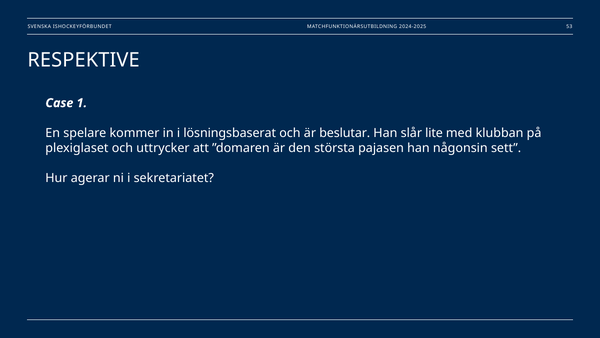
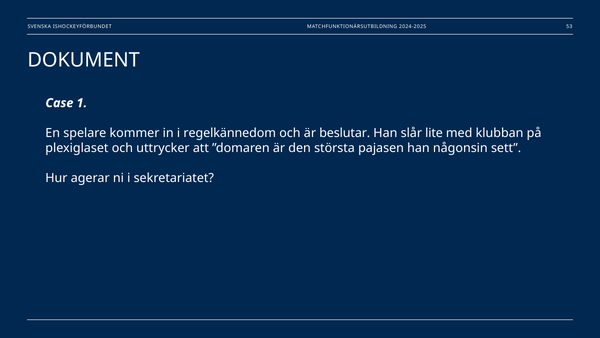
RESPEKTIVE: RESPEKTIVE -> DOKUMENT (84, 60)
lösningsbaserat: lösningsbaserat -> regelkännedom (230, 133)
